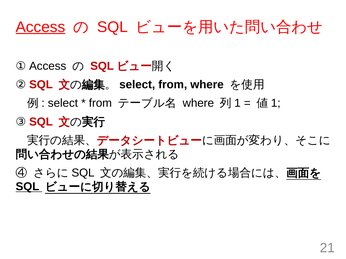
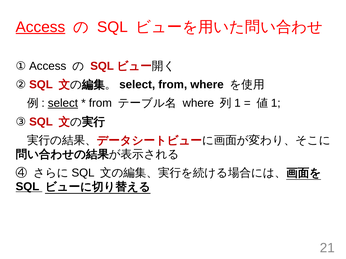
select underline: none -> present (63, 103)
